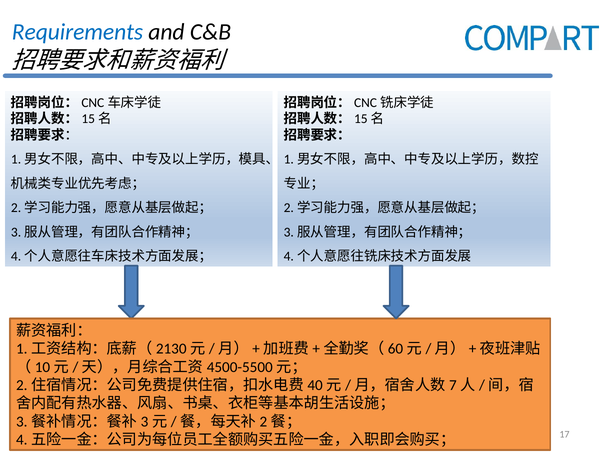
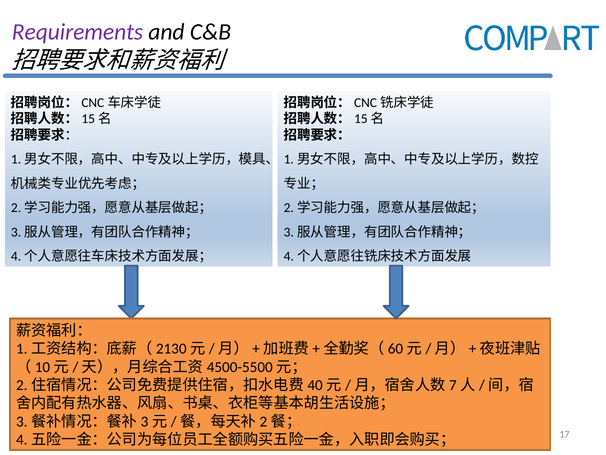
Requirements colour: blue -> purple (78, 32)
